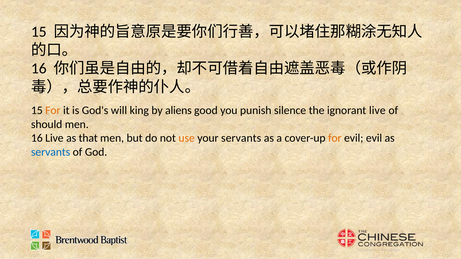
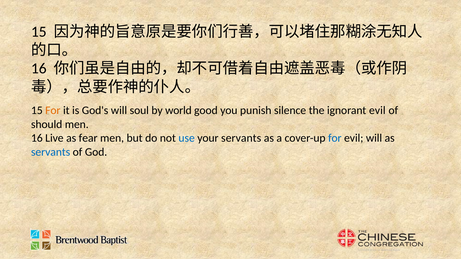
king: king -> soul (139, 111)
aliens: aliens -> world (178, 111)
ignorant live: live -> evil (377, 111)
that: that -> fear (88, 138)
use colour: orange -> blue (187, 138)
for colour: orange -> blue (335, 138)
evil evil: evil -> will (374, 138)
